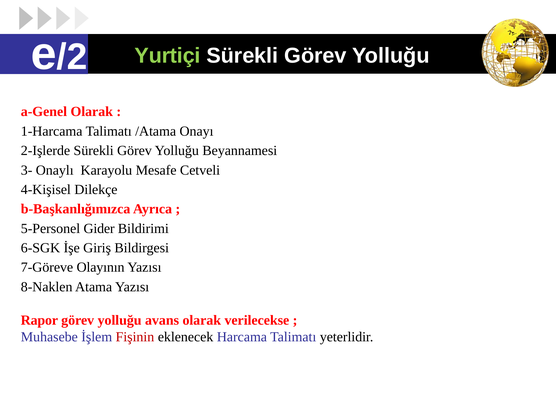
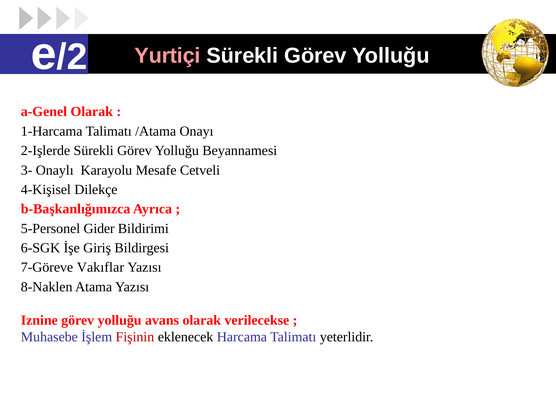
Yurtiçi colour: light green -> pink (168, 56)
Olayının: Olayının -> Vakıflar (100, 267)
Rapor: Rapor -> Iznine (39, 320)
